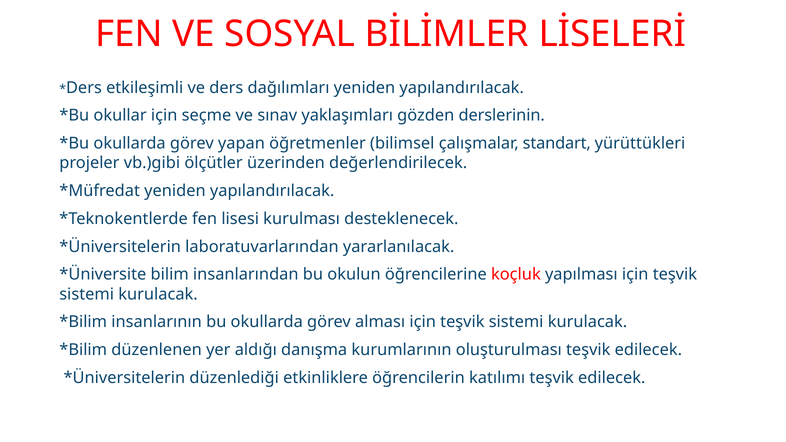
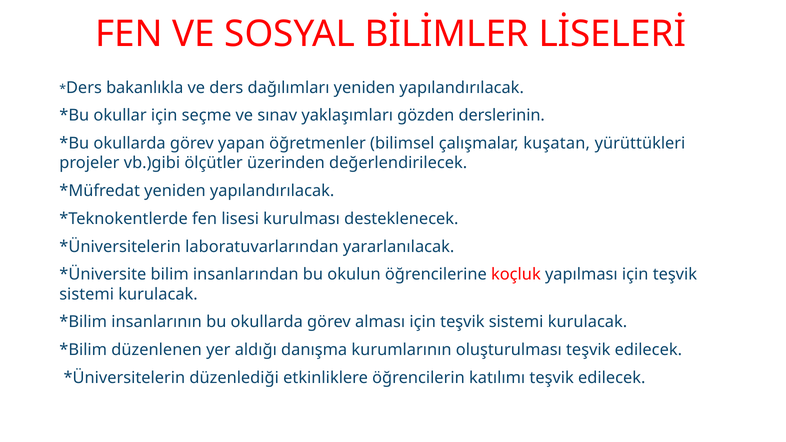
etkileşimli: etkileşimli -> bakanlıkla (145, 88)
standart: standart -> kuşatan (557, 143)
